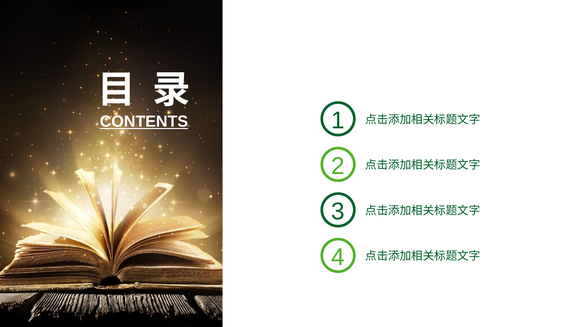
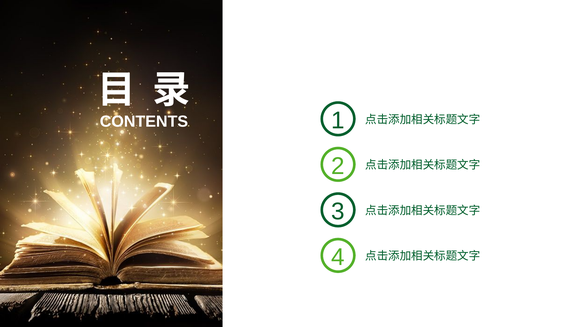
CONTENTS underline: present -> none (144, 122)
